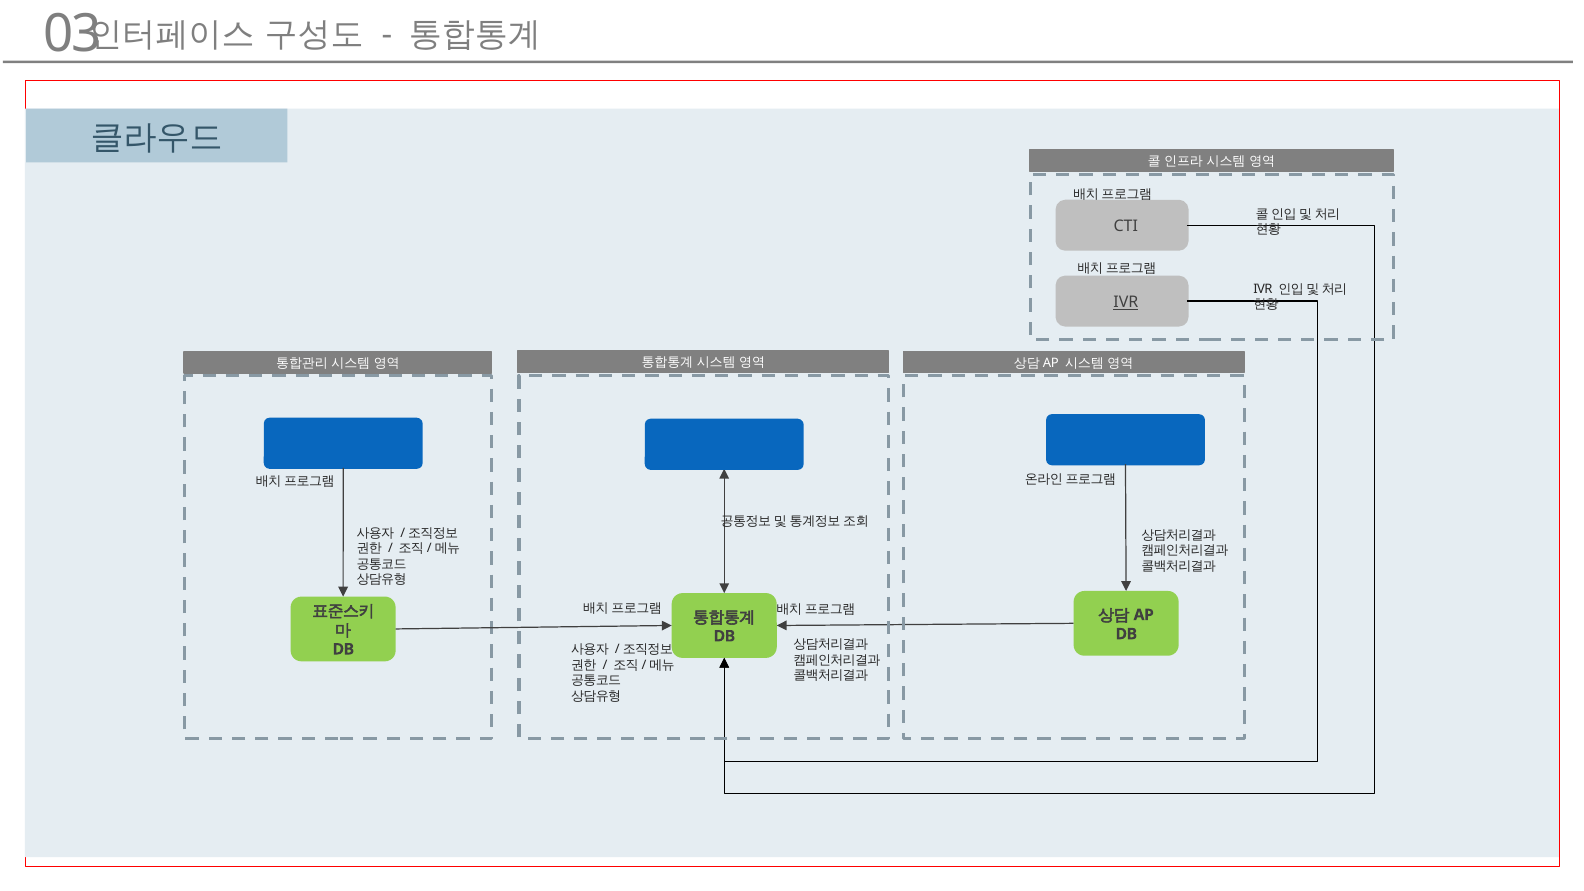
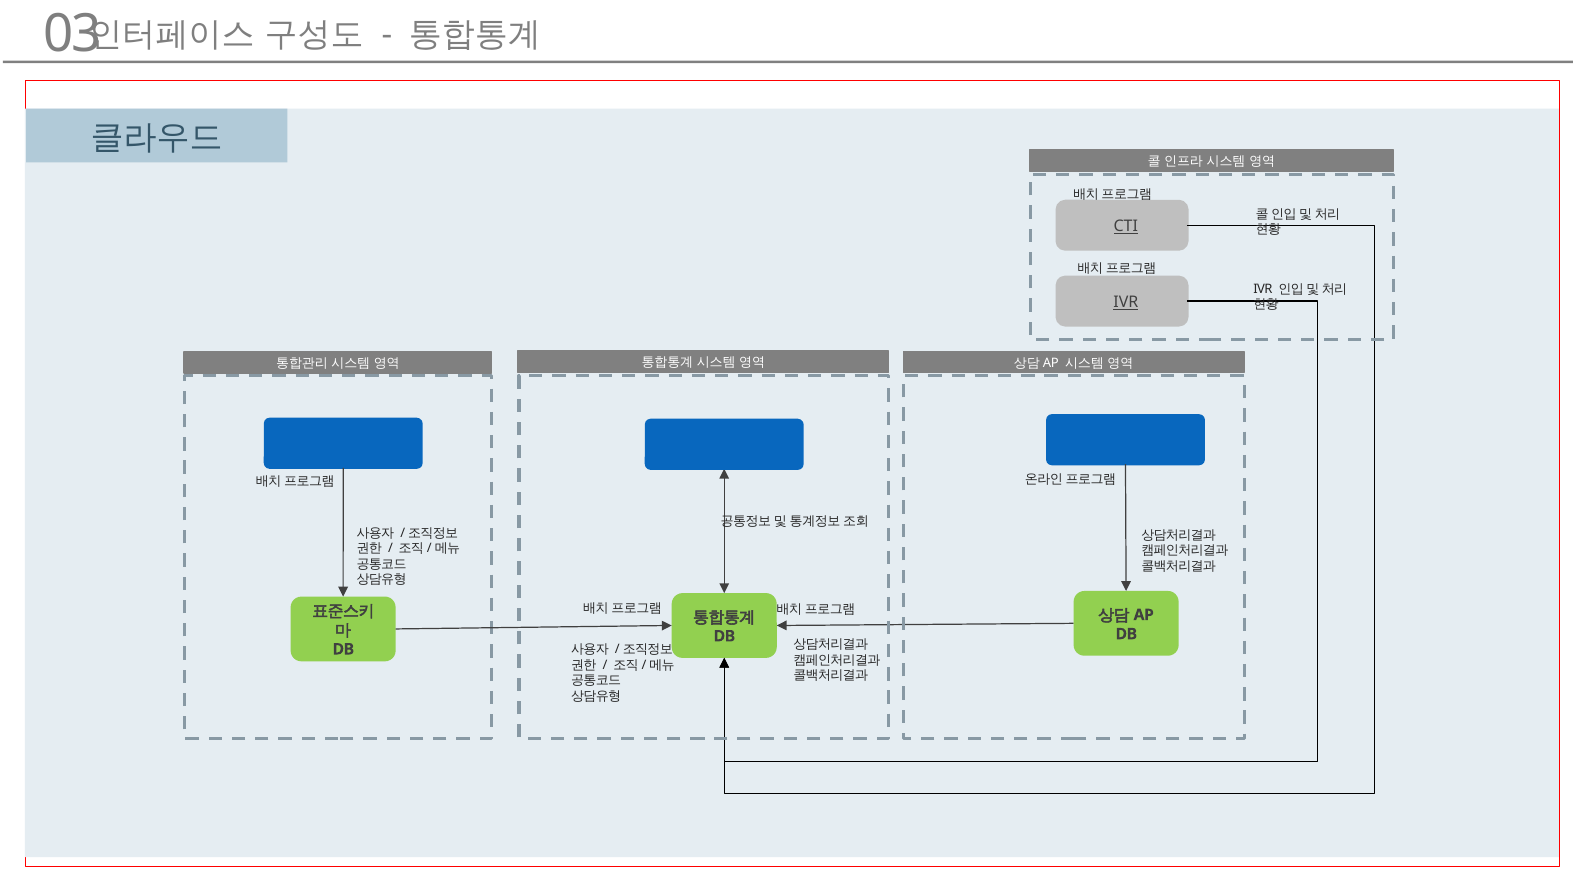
CTI underline: none -> present (1126, 226)
